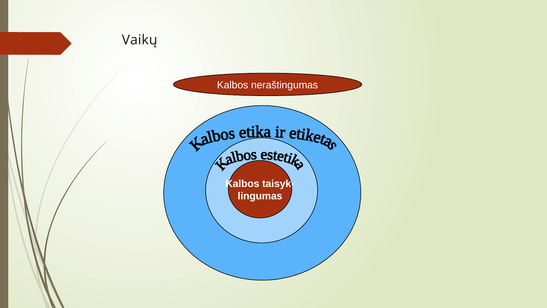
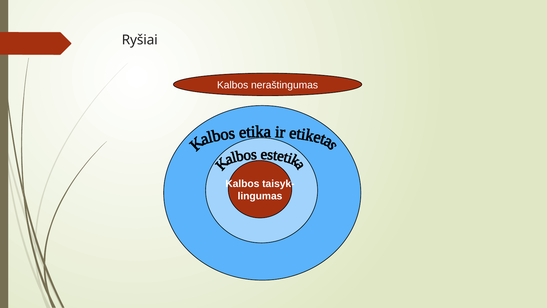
Vaikų: Vaikų -> Ryšiai (140, 40)
